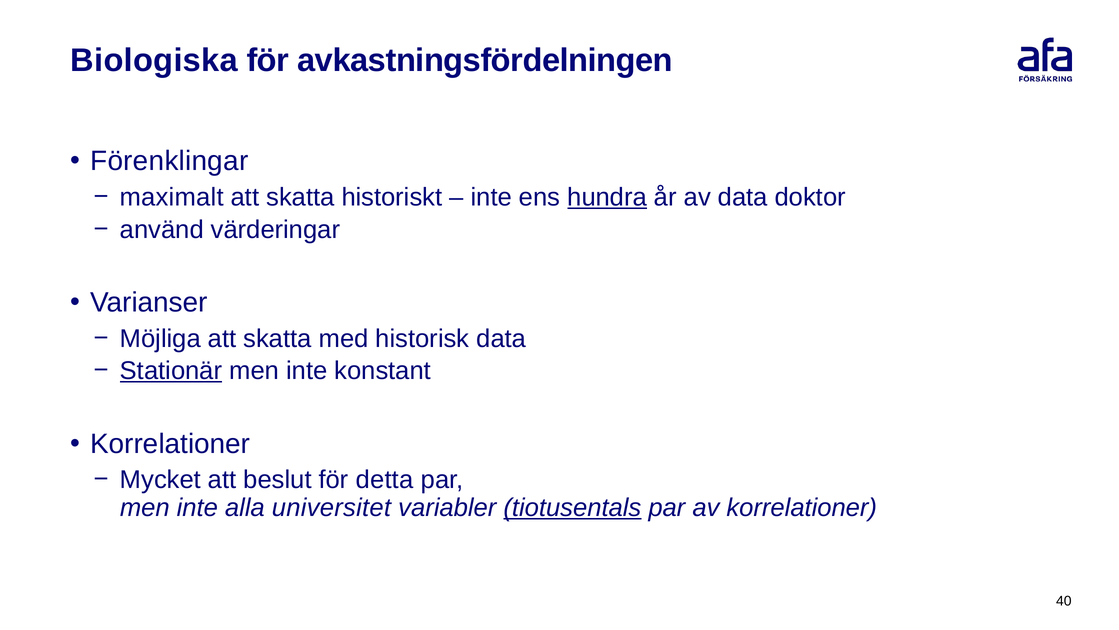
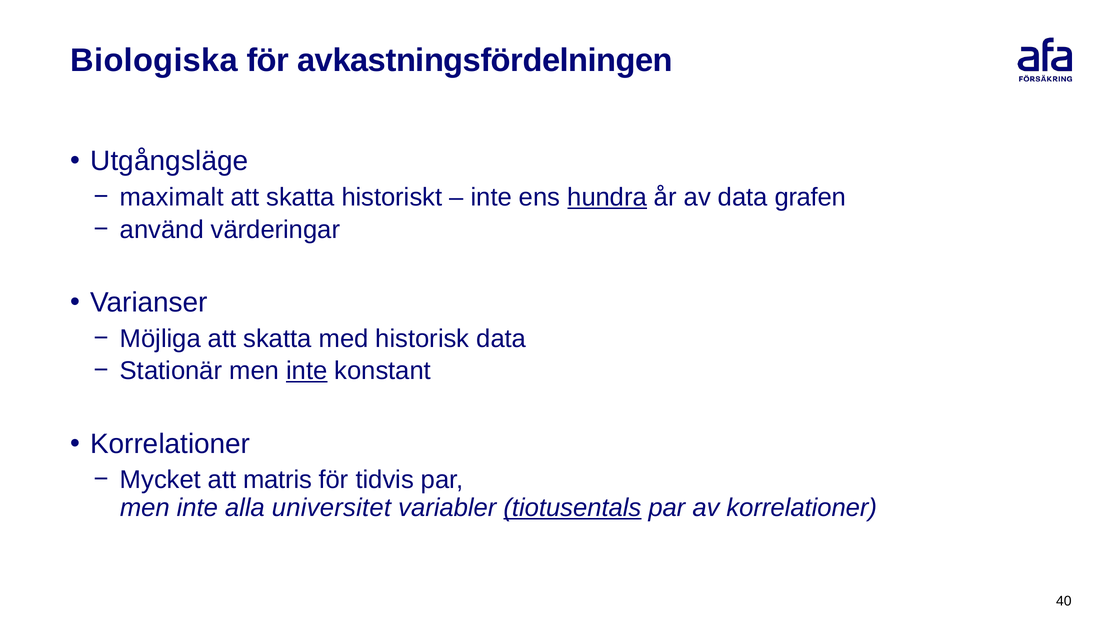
Förenklingar: Förenklingar -> Utgångsläge (169, 161)
doktor: doktor -> grafen (810, 197)
Stationär underline: present -> none (171, 371)
inte underline: none -> present (307, 371)
beslut: beslut -> matris (278, 479)
detta: detta -> tidvis (385, 479)
